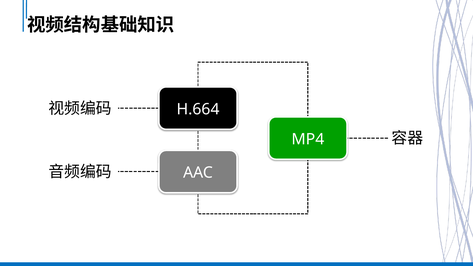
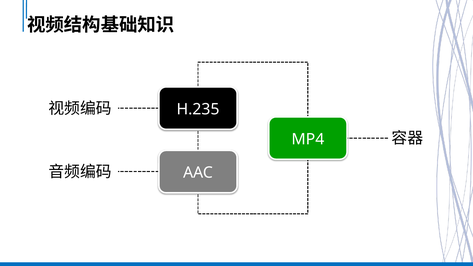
H.664: H.664 -> H.235 (198, 109)
